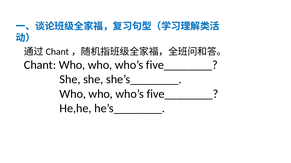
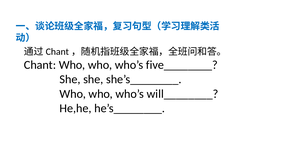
five________: five________ -> will________ (182, 94)
